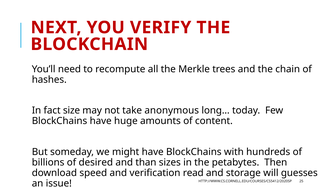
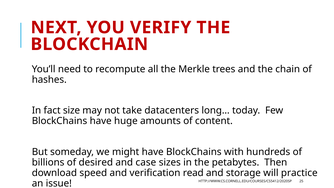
anonymous: anonymous -> datacenters (172, 110)
than: than -> case (146, 162)
guesses: guesses -> practice (299, 173)
